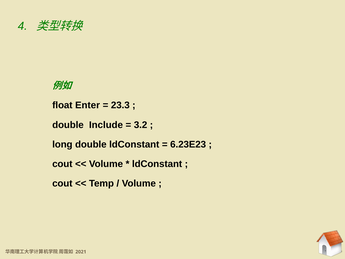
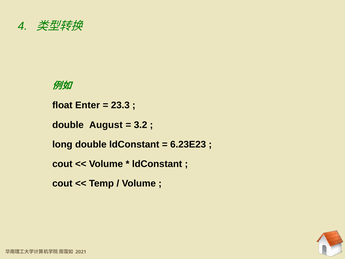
Include: Include -> August (106, 125)
